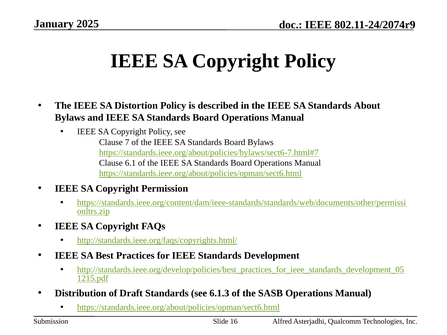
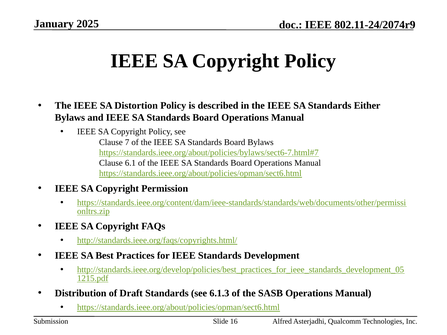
About: About -> Either (367, 106)
